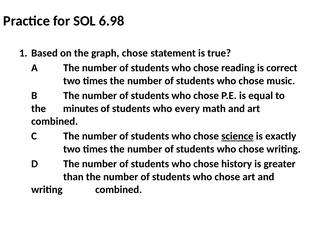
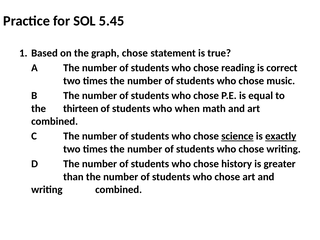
6.98: 6.98 -> 5.45 (112, 21)
minutes: minutes -> thirteen (81, 108)
every: every -> when (187, 108)
exactly underline: none -> present (281, 136)
